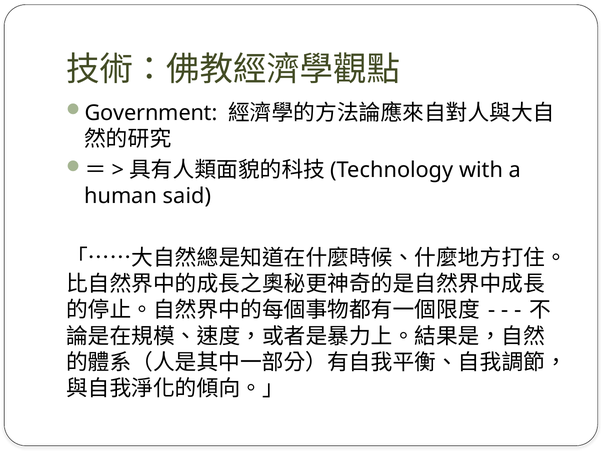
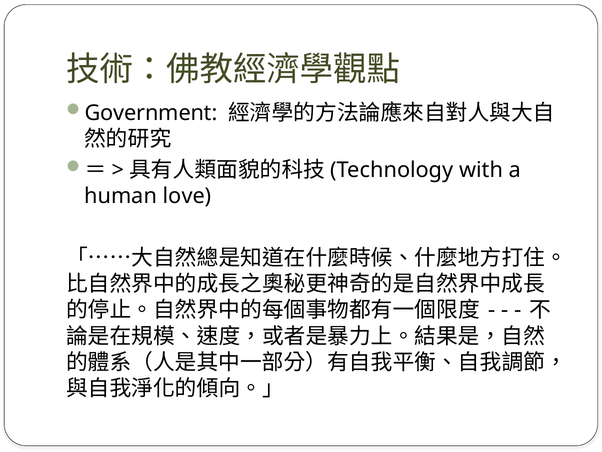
said: said -> love (187, 196)
